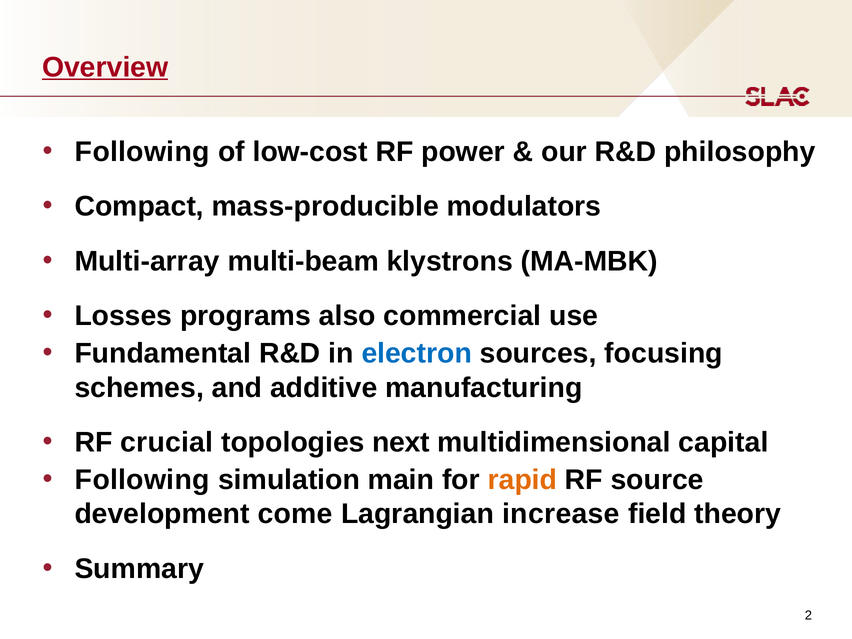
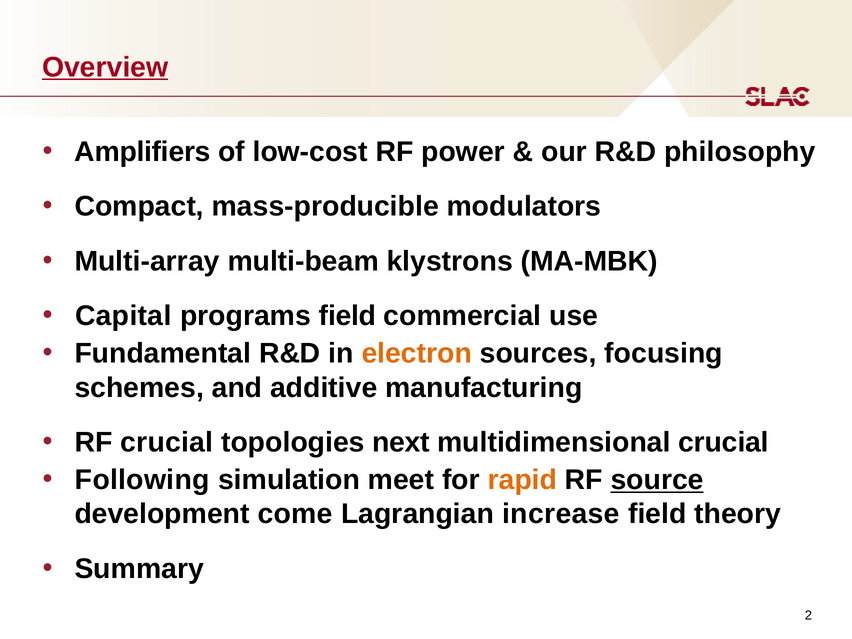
Following: Following -> Amplifiers (142, 152)
Losses: Losses -> Capital (123, 316)
programs also: also -> field (347, 316)
electron colour: blue -> orange (417, 354)
multidimensional capital: capital -> crucial (724, 442)
main: main -> meet (401, 480)
source underline: none -> present (657, 480)
